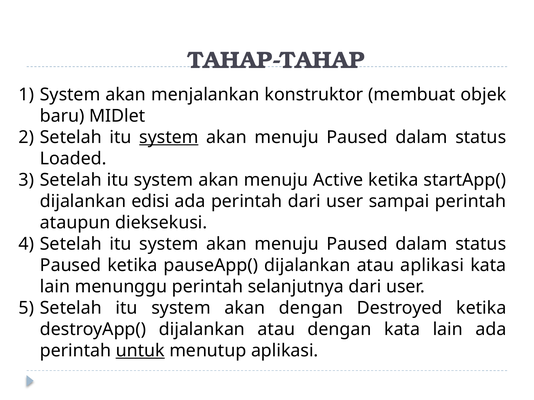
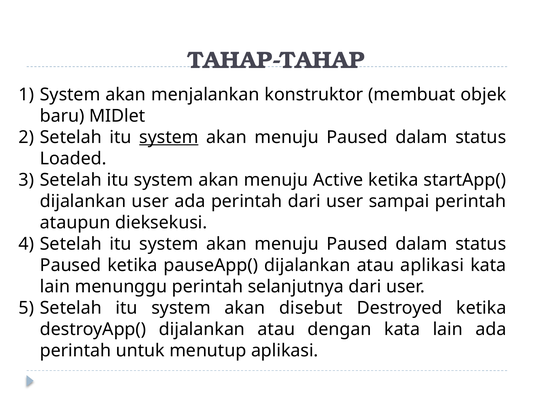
dijalankan edisi: edisi -> user (150, 201)
akan dengan: dengan -> disebut (311, 308)
untuk underline: present -> none (140, 351)
